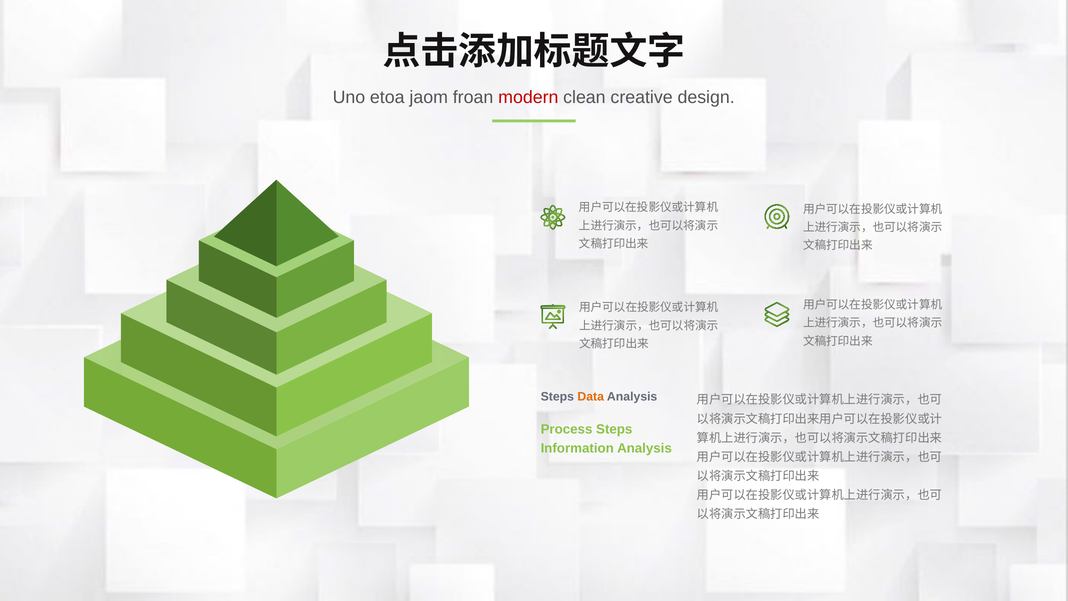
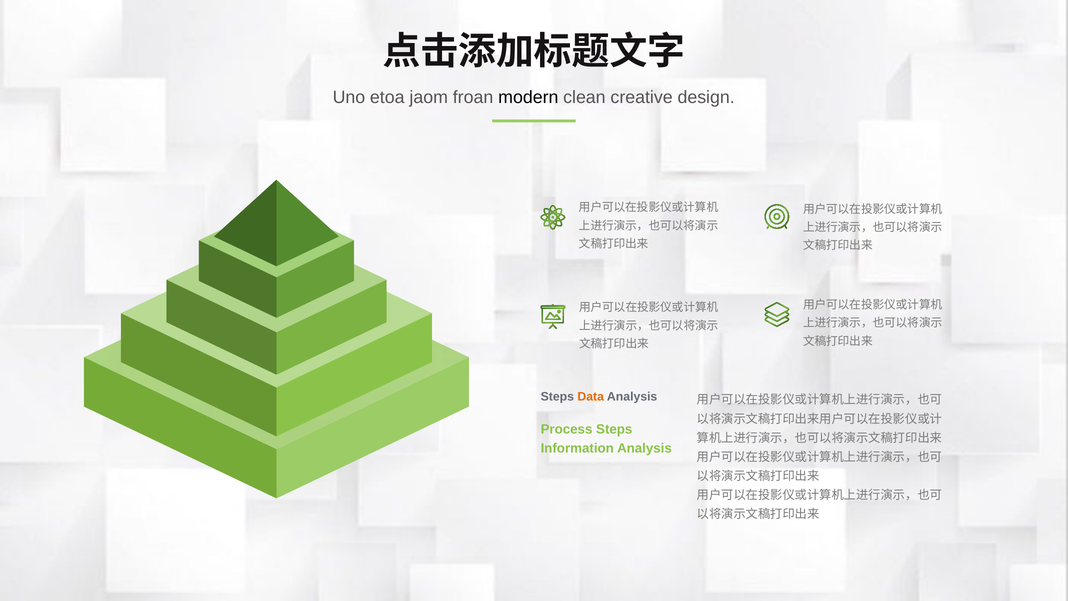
modern colour: red -> black (528, 97)
